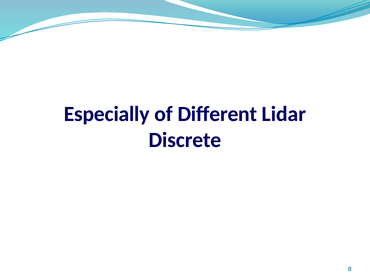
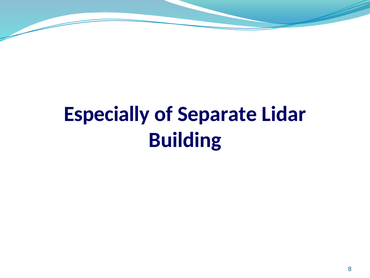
Different: Different -> Separate (217, 114)
Discrete: Discrete -> Building (185, 140)
